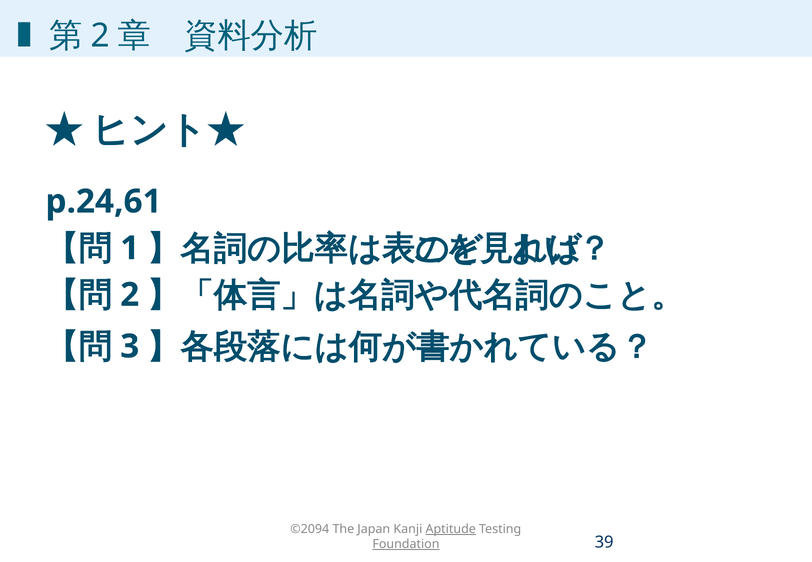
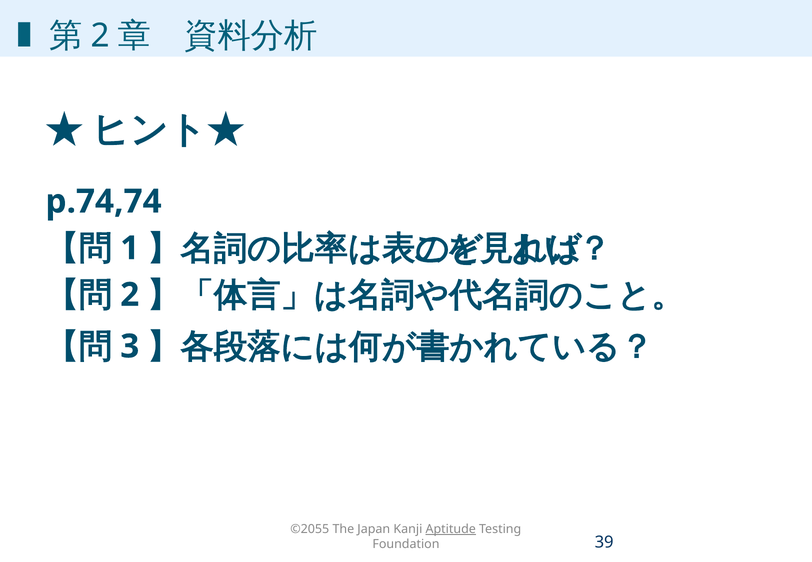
p.24,61: p.24,61 -> p.74,74 (104, 202)
©2094: ©2094 -> ©2055 (310, 529)
Foundation underline: present -> none (406, 544)
